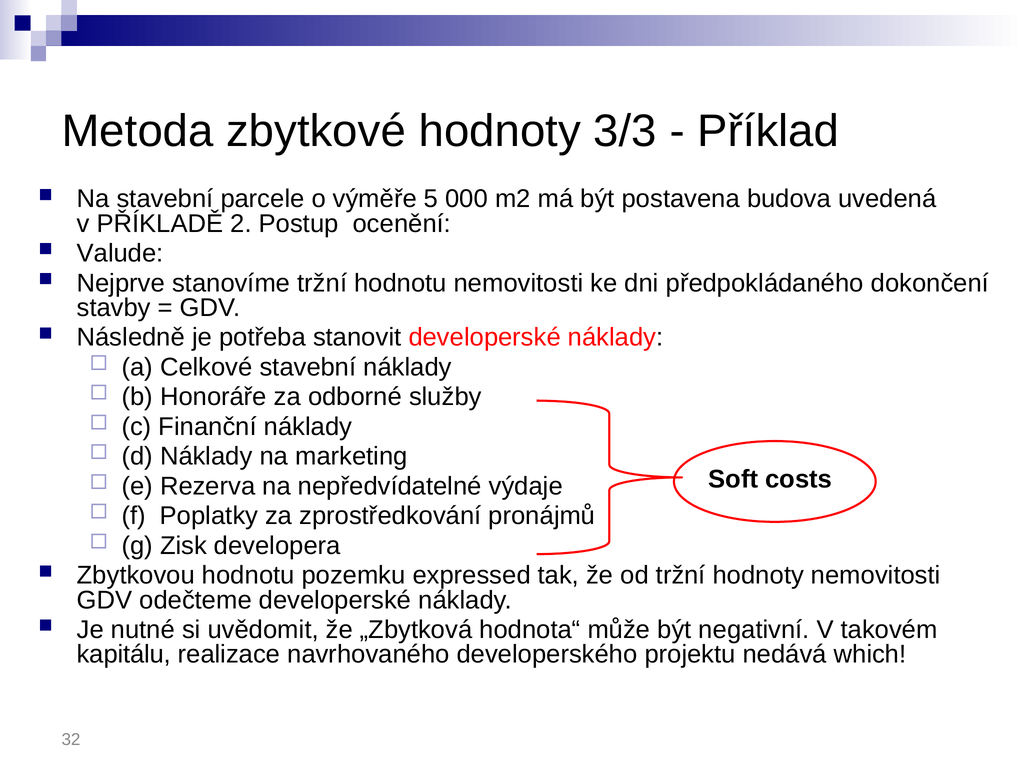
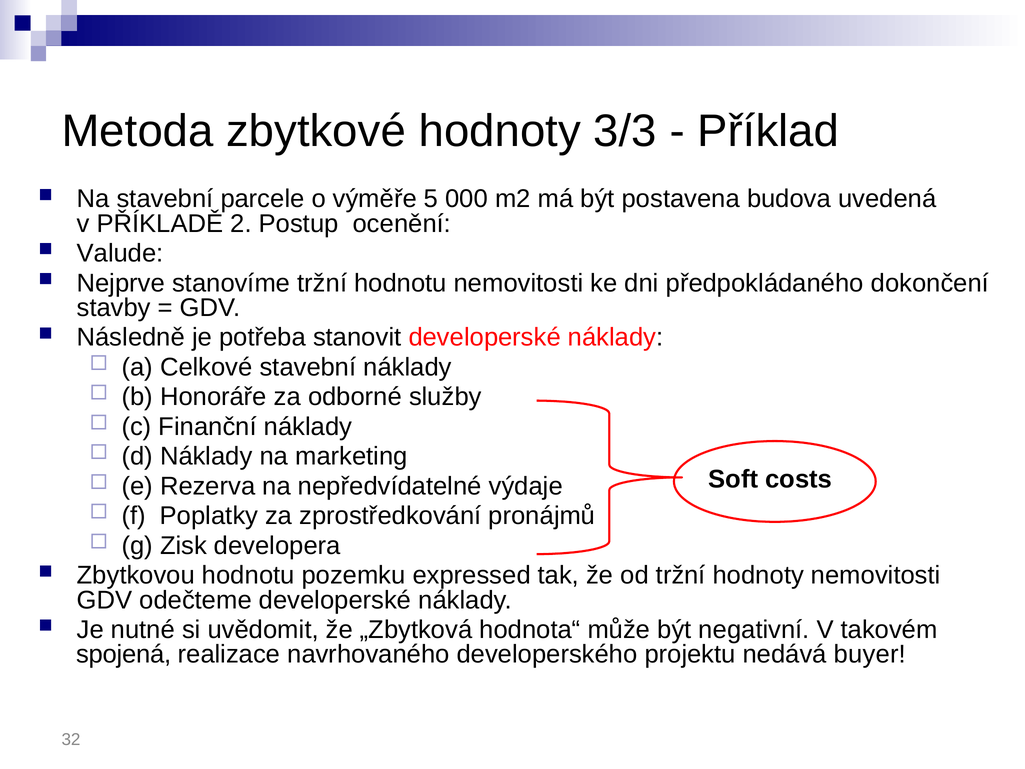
kapitálu: kapitálu -> spojená (124, 654)
which: which -> buyer (870, 654)
